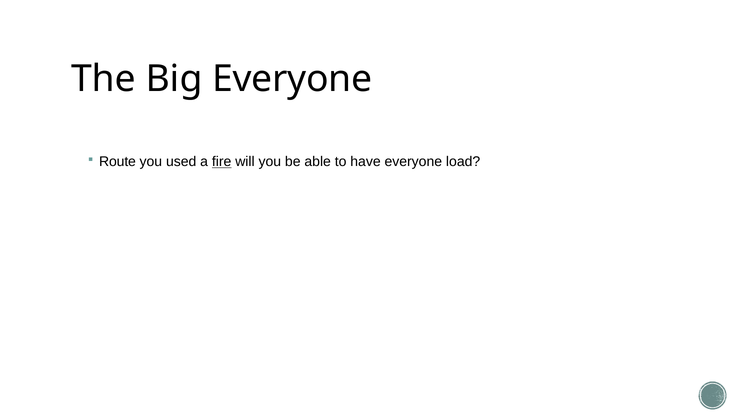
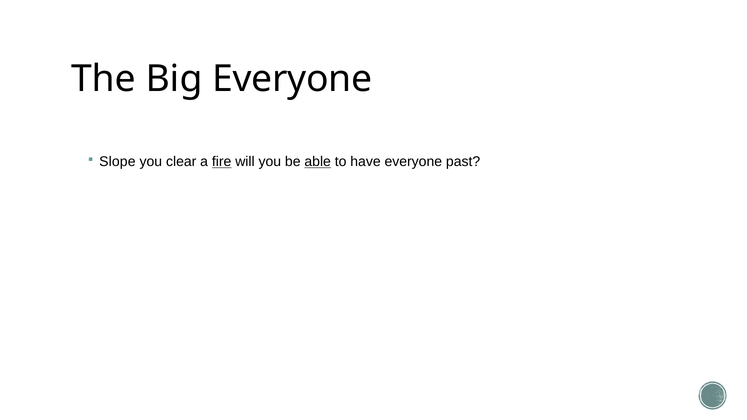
Route: Route -> Slope (117, 162)
used: used -> clear (181, 162)
able underline: none -> present (318, 162)
load: load -> past (463, 162)
